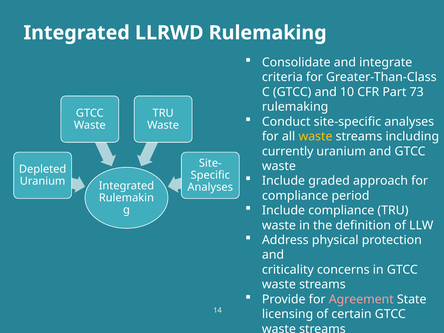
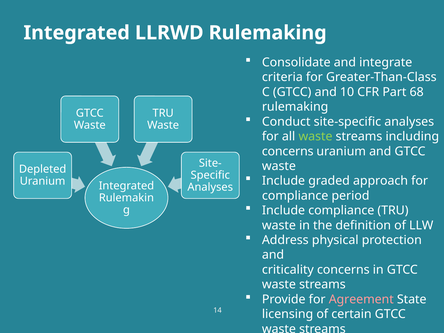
73: 73 -> 68 (417, 92)
waste colour: yellow -> light green (315, 136)
currently: currently -> concerns (288, 151)
